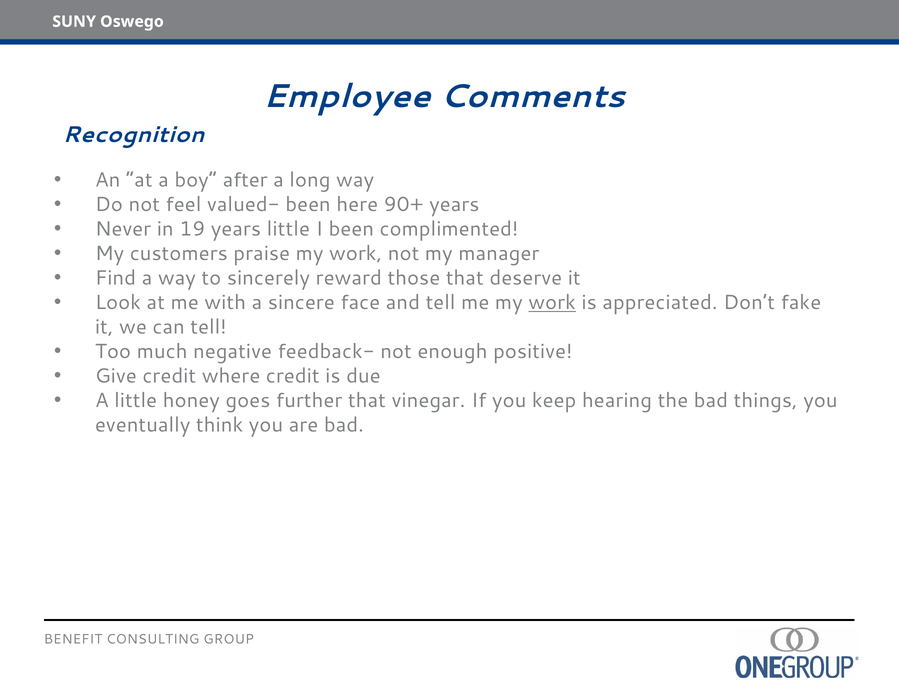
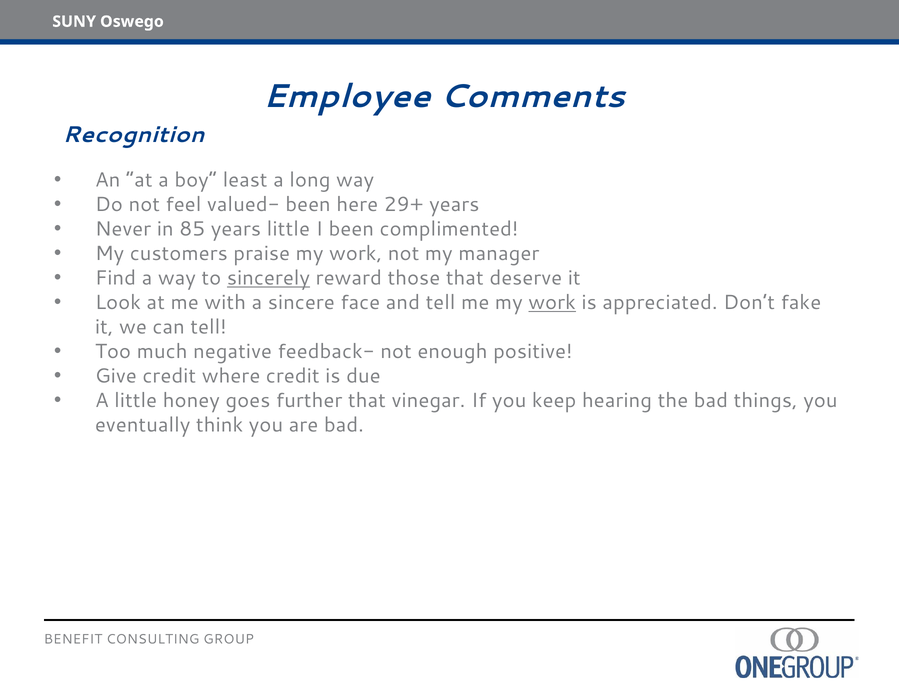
after: after -> least (245, 180)
90+: 90+ -> 29+ (404, 205)
19: 19 -> 85 (192, 229)
sincerely underline: none -> present (268, 278)
